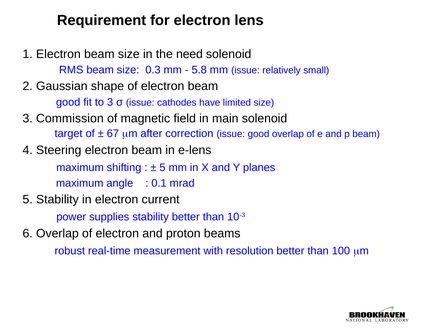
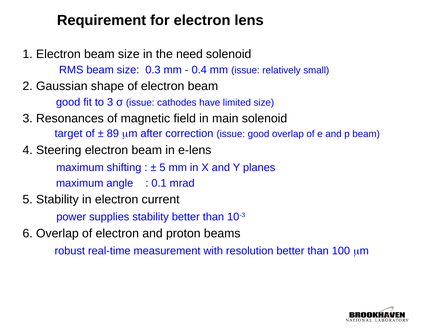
5.8: 5.8 -> 0.4 (199, 70)
Commission: Commission -> Resonances (70, 119)
67: 67 -> 89 (113, 134)
